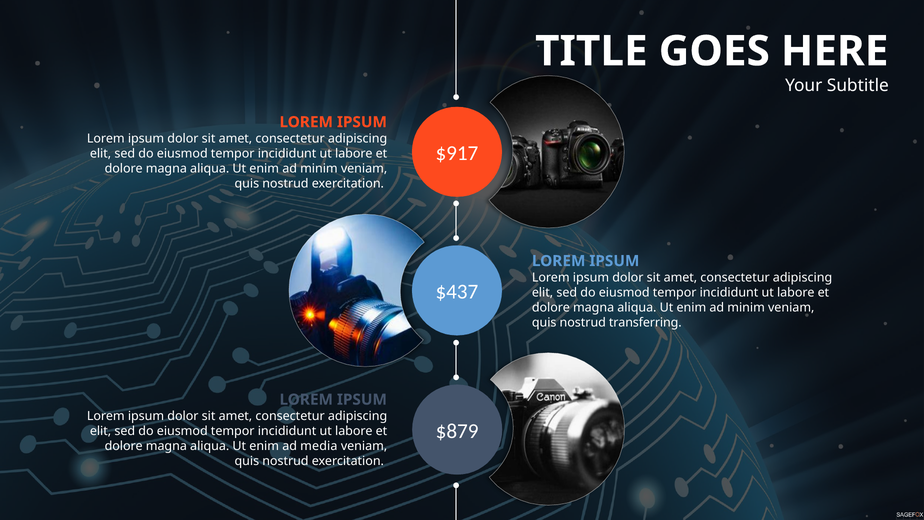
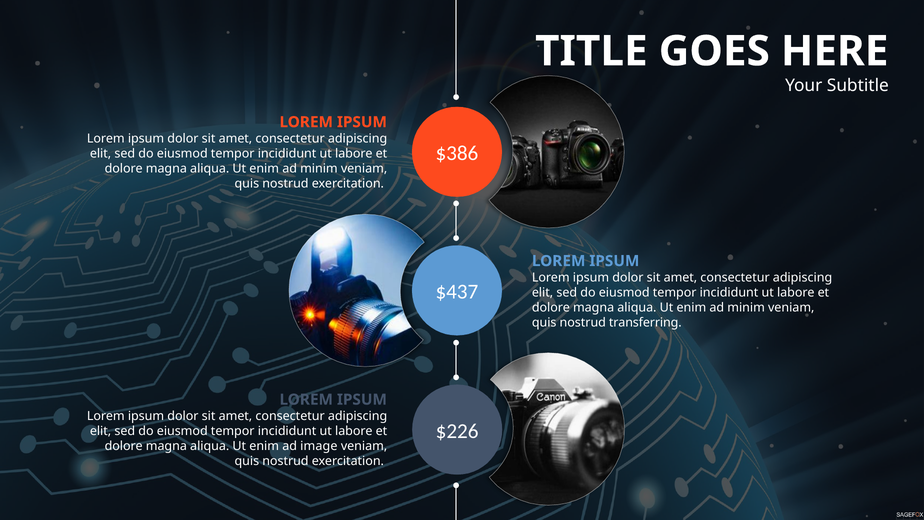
$917: $917 -> $386 (457, 153)
$879: $879 -> $226 (457, 431)
media: media -> image (319, 446)
